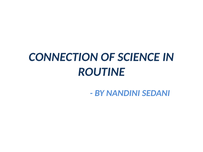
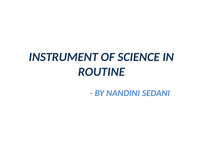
CONNECTION: CONNECTION -> INSTRUMENT (63, 57)
